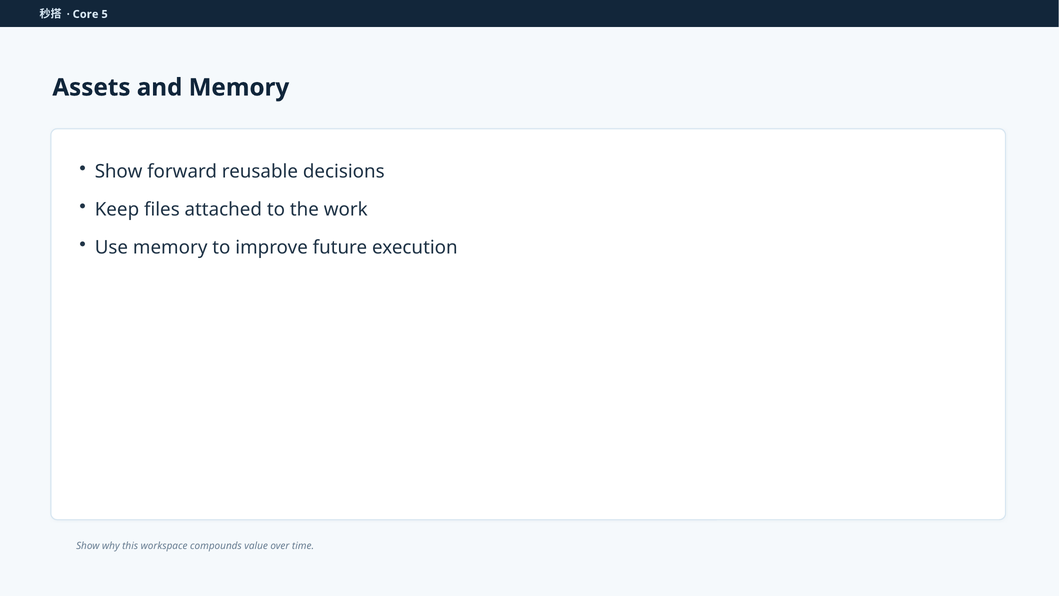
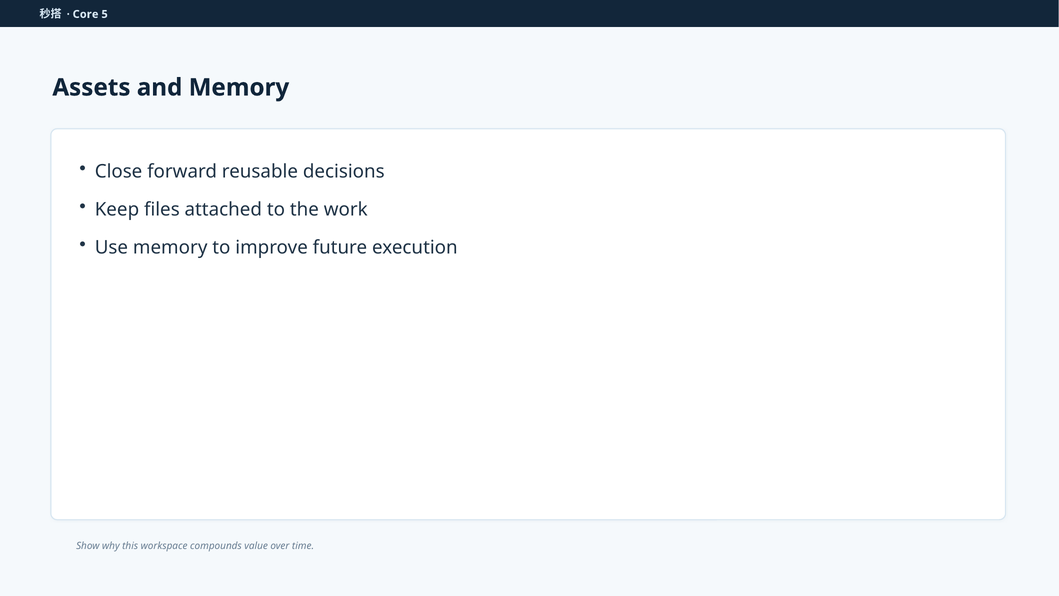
Show: Show -> Close (119, 171)
